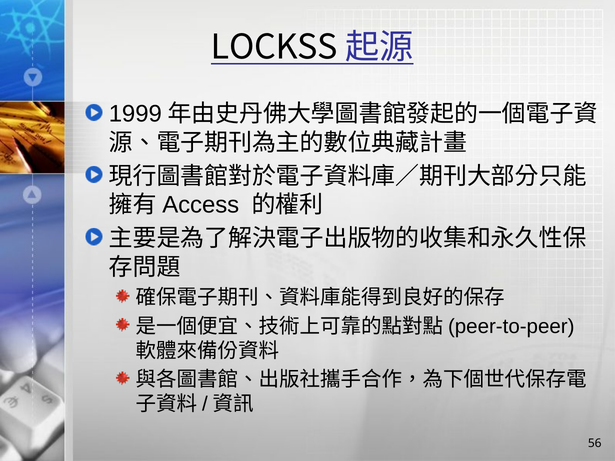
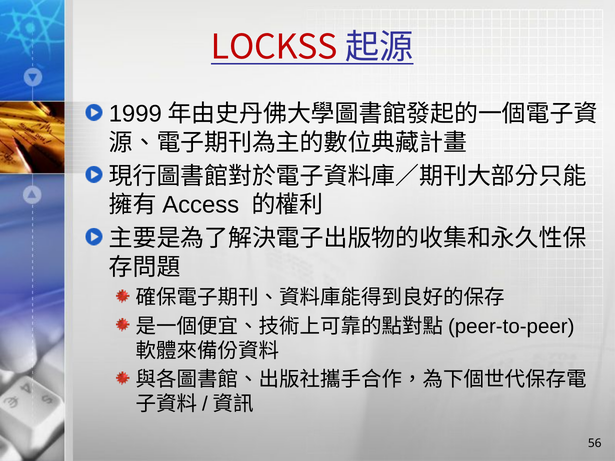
LOCKSS colour: black -> red (274, 47)
